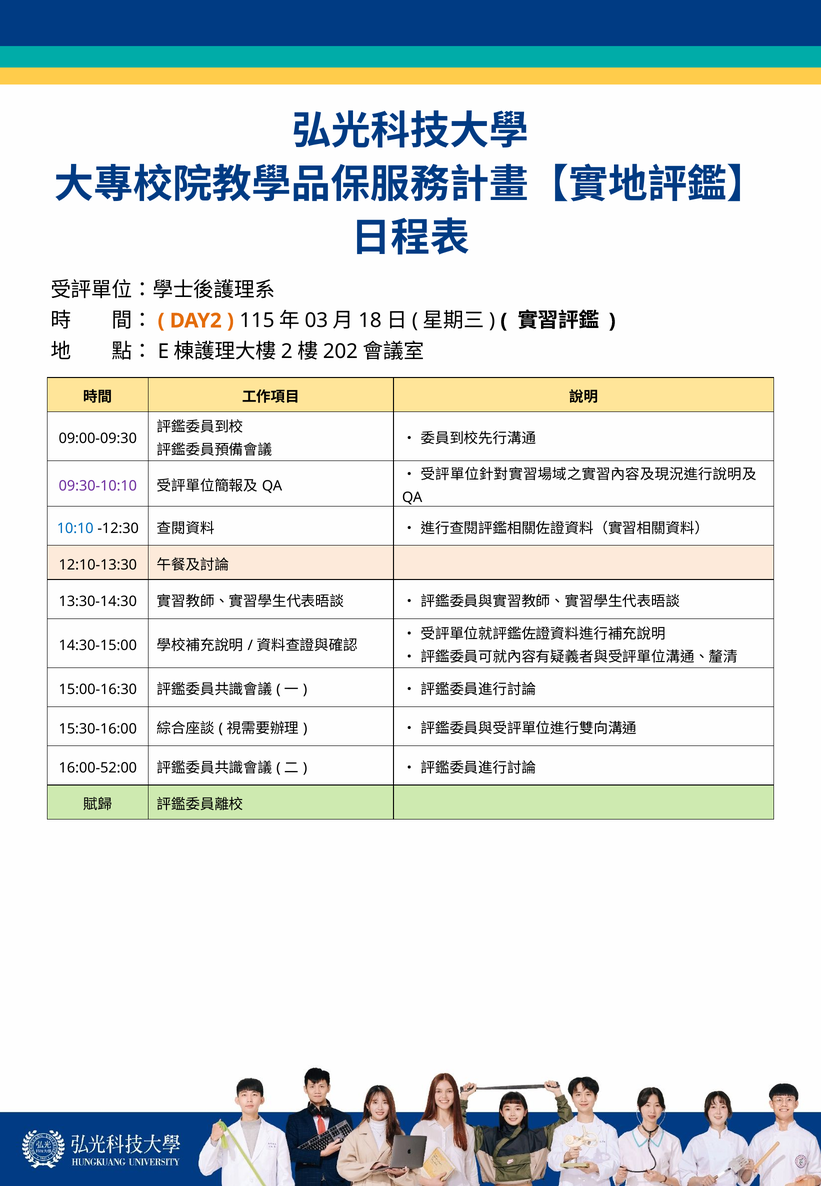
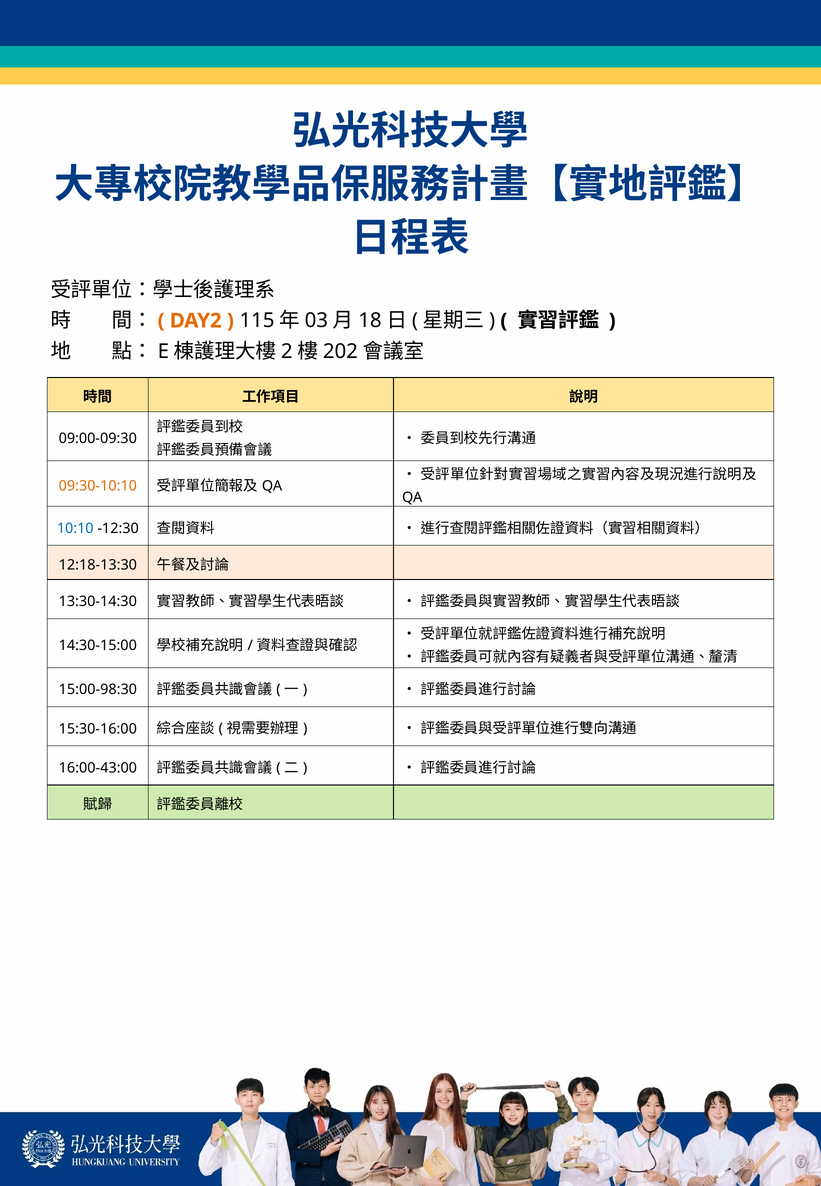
09:30-10:10 colour: purple -> orange (98, 486)
12:10-13:30: 12:10-13:30 -> 12:18-13:30 (98, 565)
15:00-16:30: 15:00-16:30 -> 15:00-98:30 (98, 690)
16:00-52:00: 16:00-52:00 -> 16:00-43:00 (98, 768)
